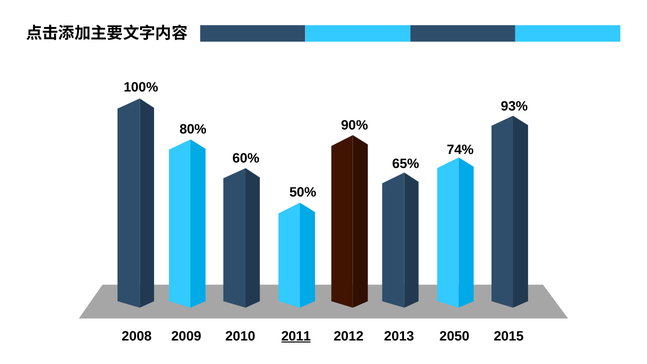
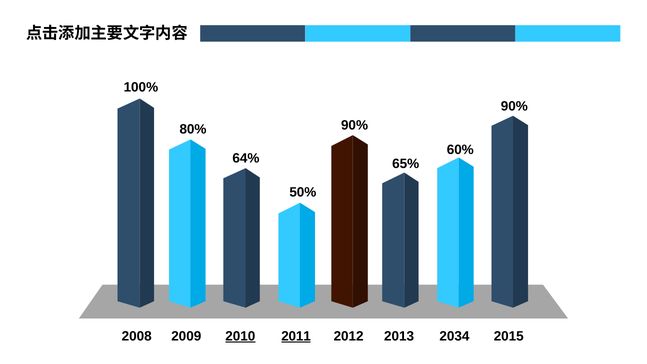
93%: 93% -> 90% (514, 106)
74%: 74% -> 60% (460, 150)
60%: 60% -> 64% (246, 158)
2010 underline: none -> present (240, 336)
2050: 2050 -> 2034 (454, 336)
